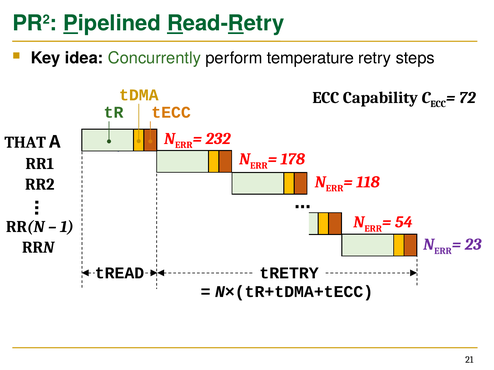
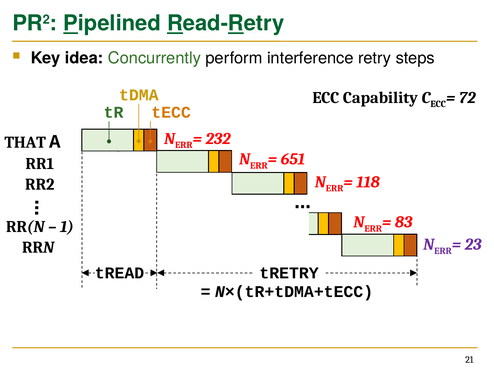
temperature: temperature -> interference (310, 58)
178: 178 -> 651 (293, 159)
54: 54 -> 83 (404, 223)
